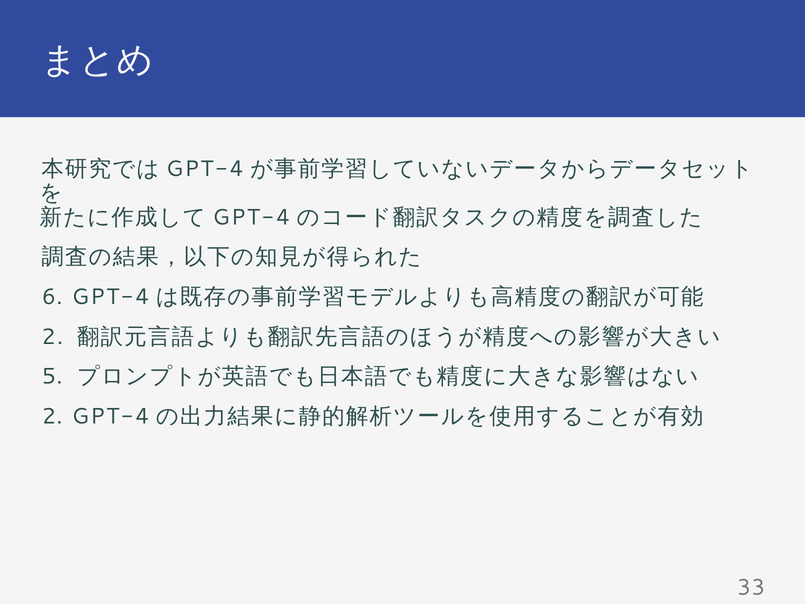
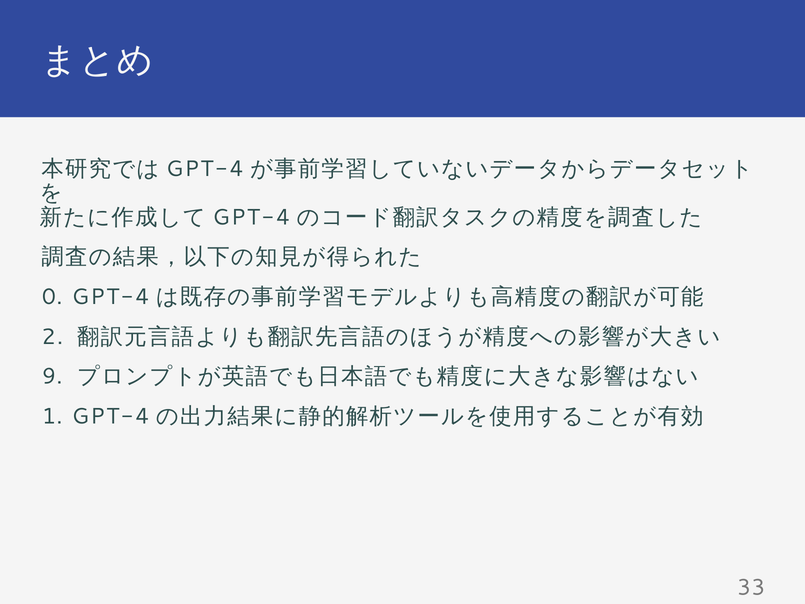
6: 6 -> 0 (52, 297)
5: 5 -> 9 (52, 376)
2: 2 -> 1 (52, 416)
